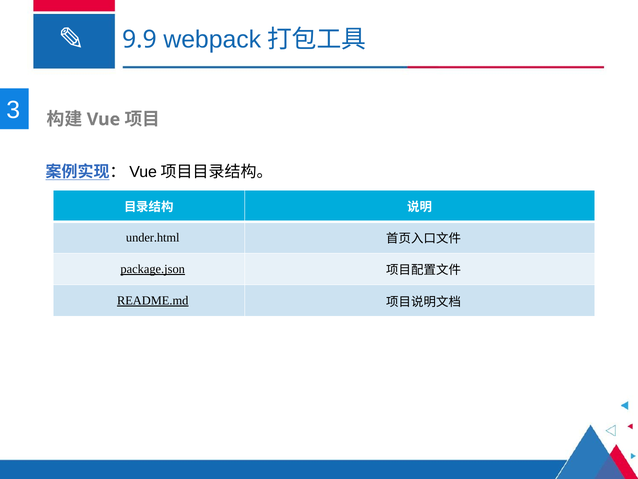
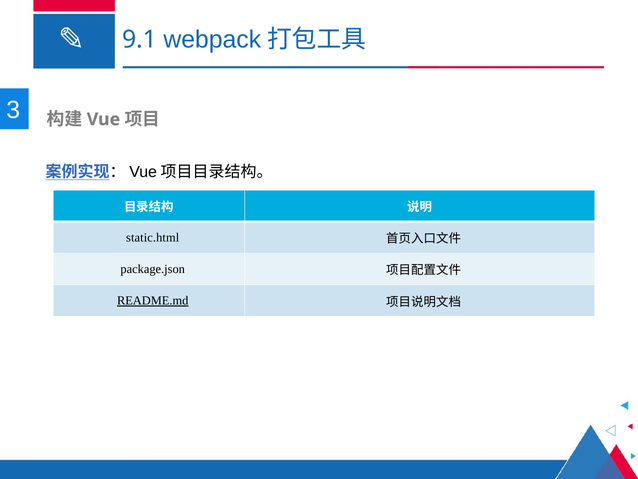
9.9: 9.9 -> 9.1 (140, 40)
under.html: under.html -> static.html (153, 237)
package.json underline: present -> none (153, 269)
